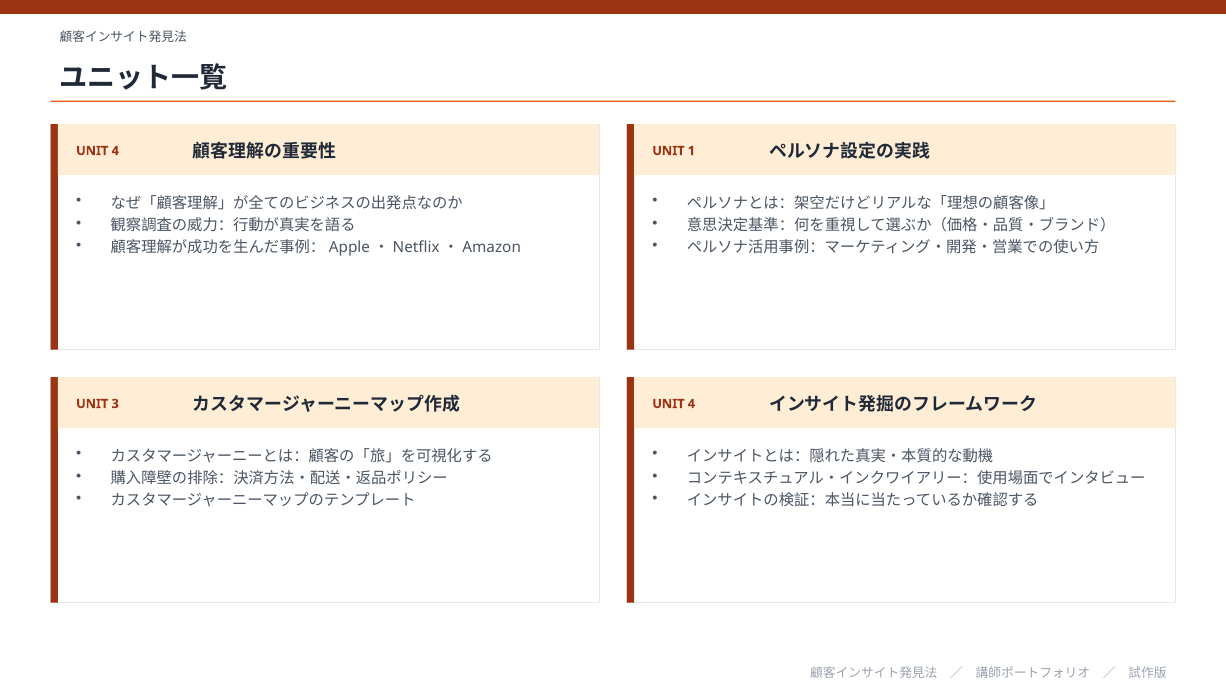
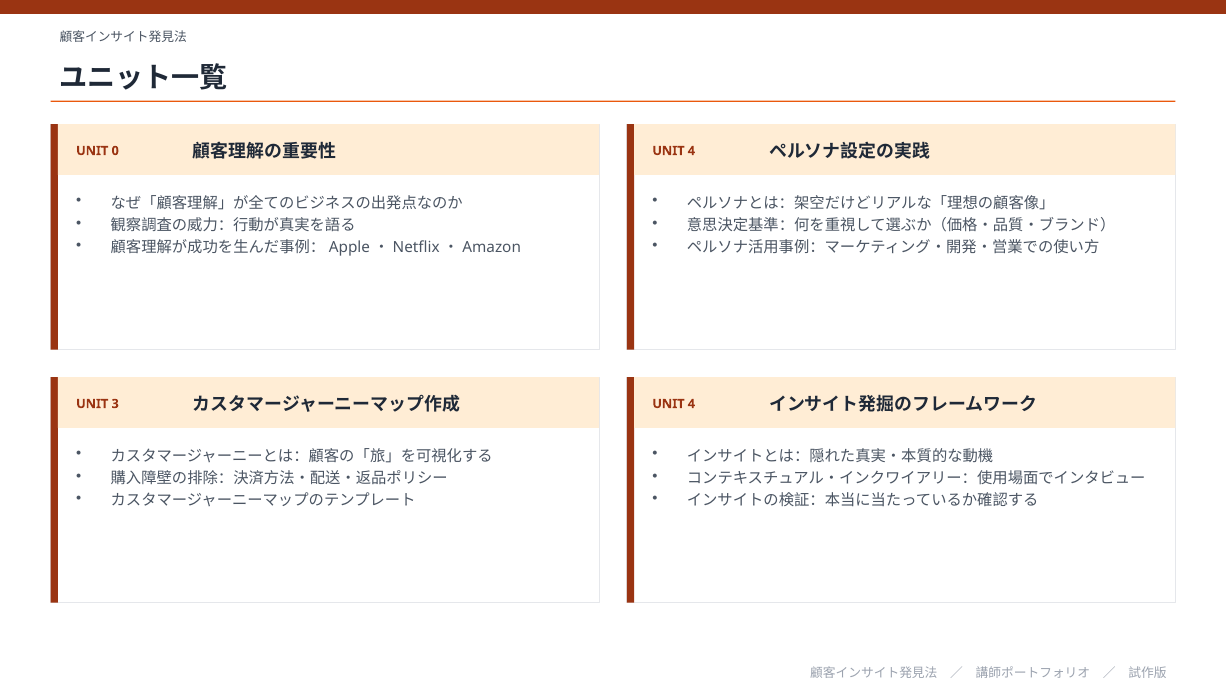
4: 4 -> 0 (115, 151)
1: 1 -> 4 (691, 151)
